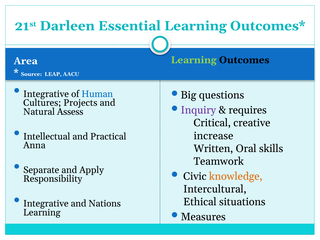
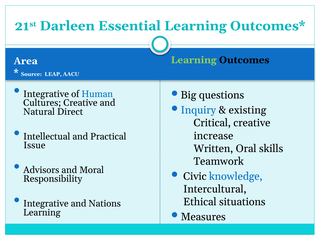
Cultures Projects: Projects -> Creative (80, 103)
Inquiry colour: purple -> blue (198, 110)
requires: requires -> existing (248, 110)
Assess: Assess -> Direct (70, 112)
Anna: Anna -> Issue (34, 145)
Separate: Separate -> Advisors (41, 170)
Apply: Apply -> Moral (92, 170)
knowledge colour: orange -> blue (236, 176)
